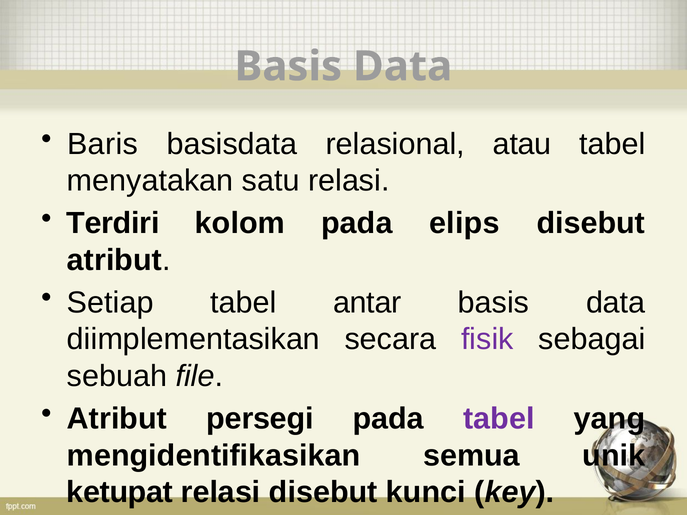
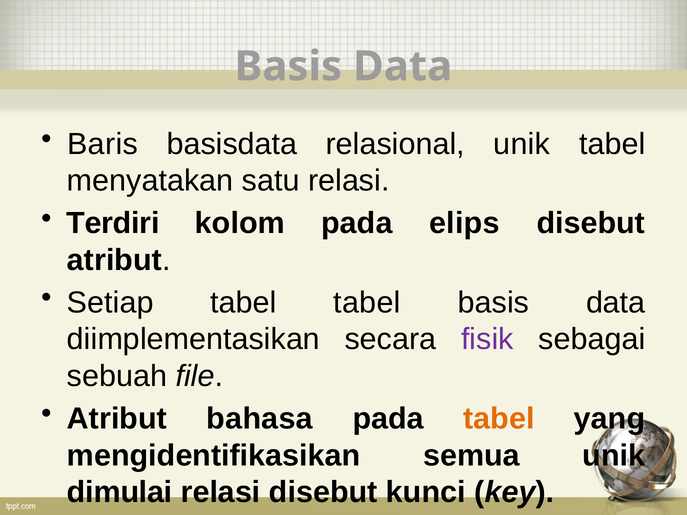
relasional atau: atau -> unik (522, 144)
tabel antar: antar -> tabel (367, 303)
persegi: persegi -> bahasa (260, 419)
tabel colour: purple -> orange (499, 419)
ketupat: ketupat -> dimulai (120, 492)
